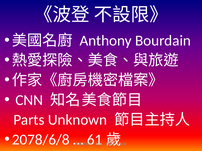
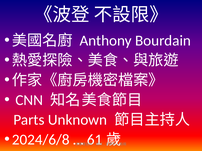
2078/6/8: 2078/6/8 -> 2024/6/8 (41, 140)
